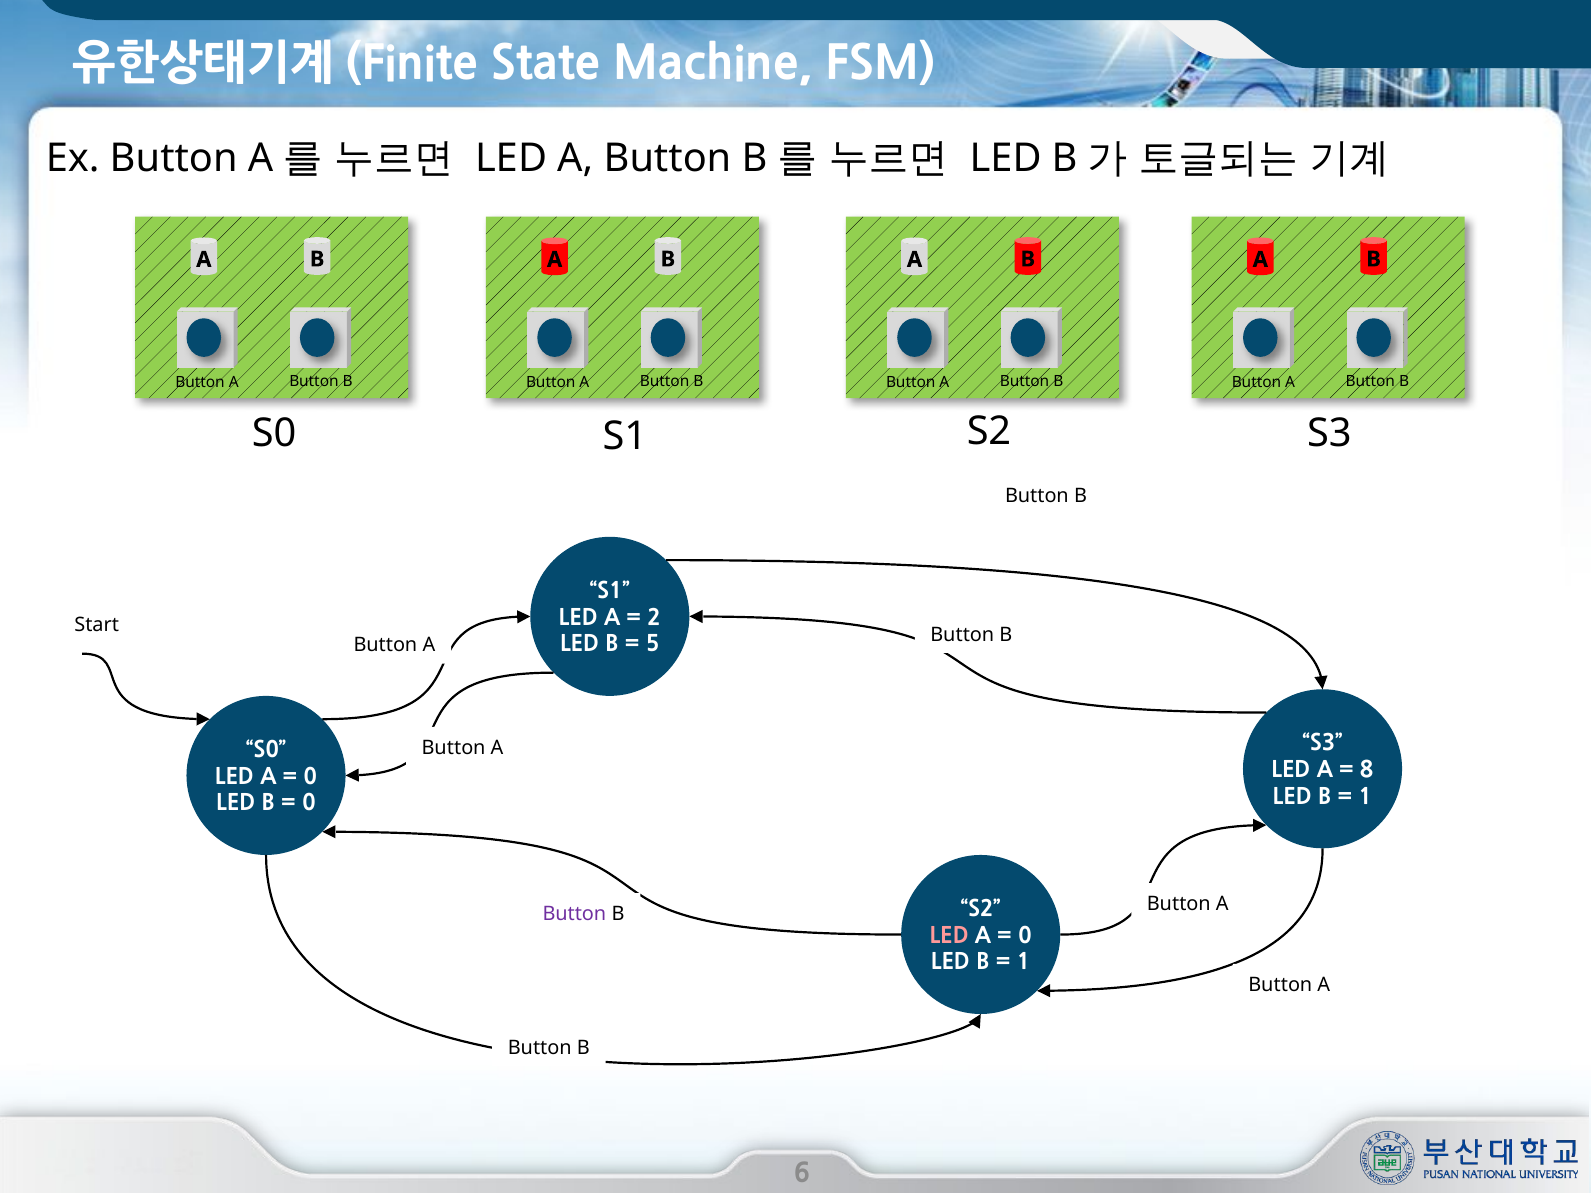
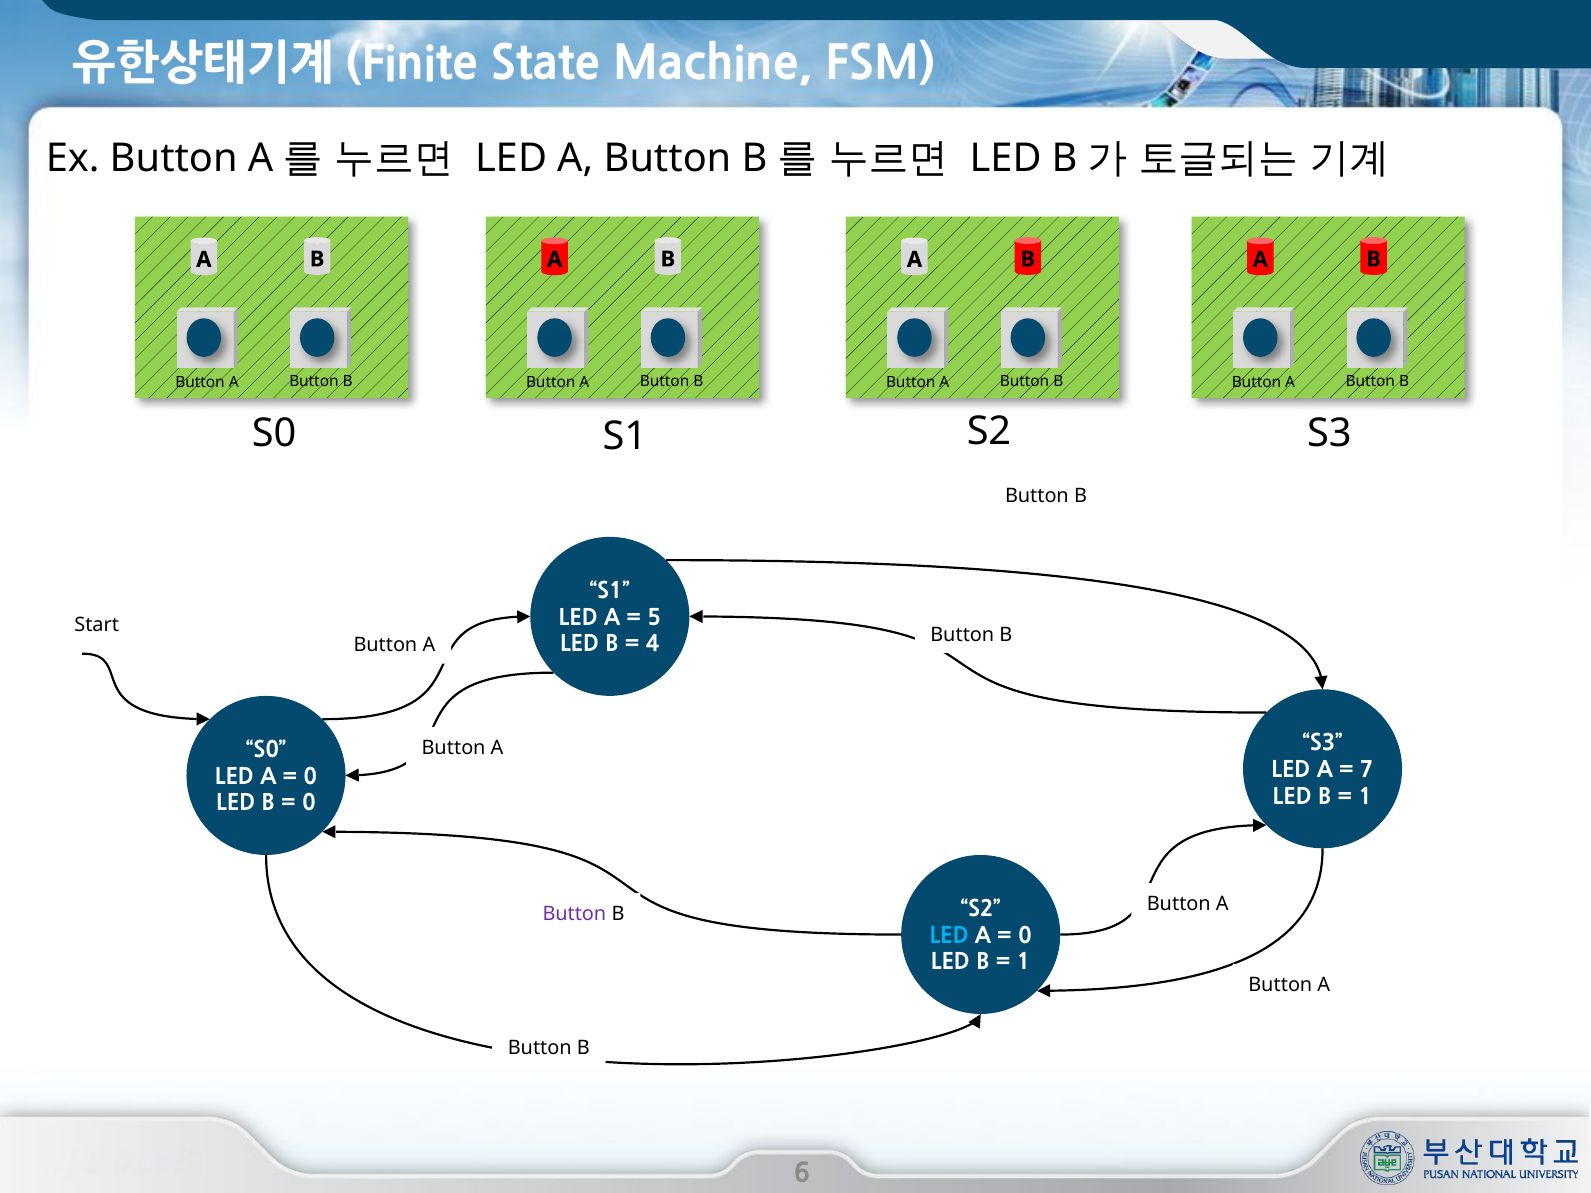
2: 2 -> 5 (654, 618)
5: 5 -> 4 (653, 645)
8: 8 -> 7 (1367, 770)
LED colour: pink -> light blue (949, 936)
